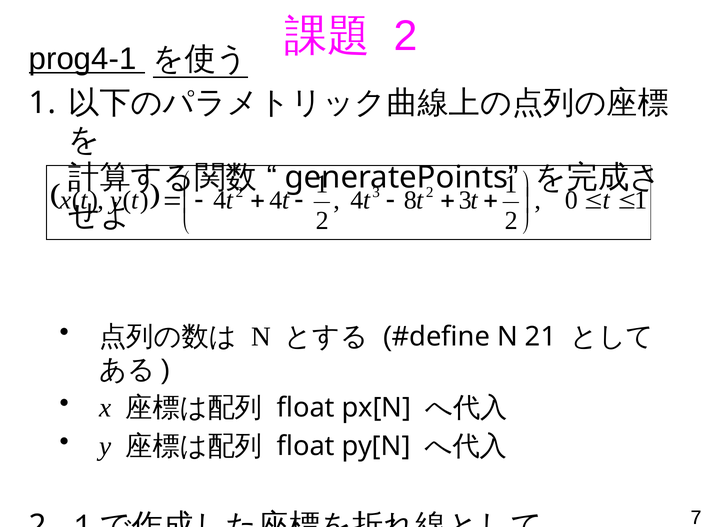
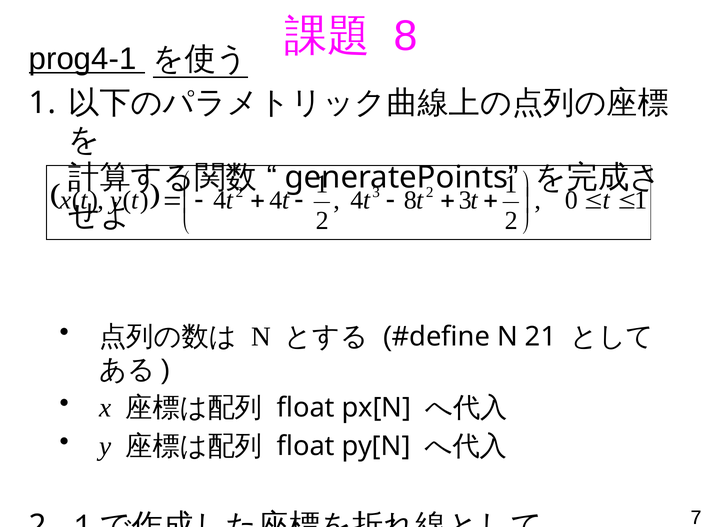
2: 2 -> 8 (405, 36)
